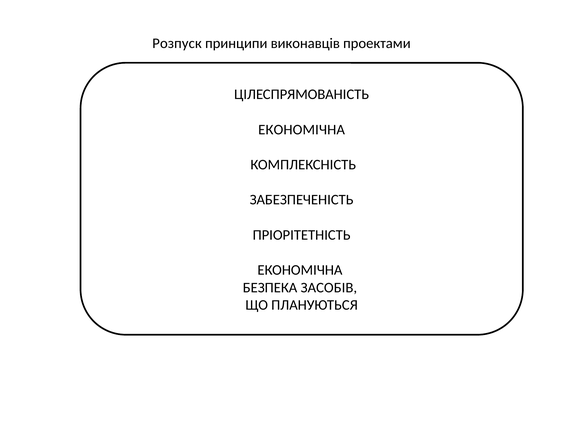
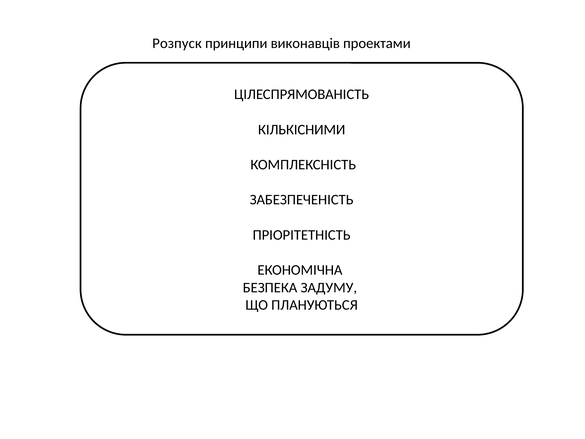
ЕКОНОМІЧНА: ЕКОНОМІЧНА -> КІЛЬКІСНИМИ (302, 129)
ЗАСОБІВ: ЗАСОБІВ -> ЗАДУМУ (329, 287)
